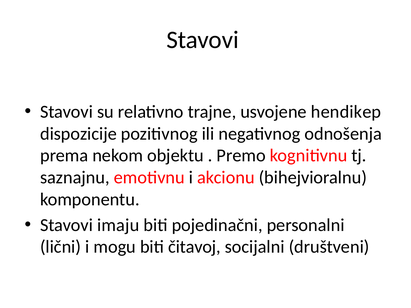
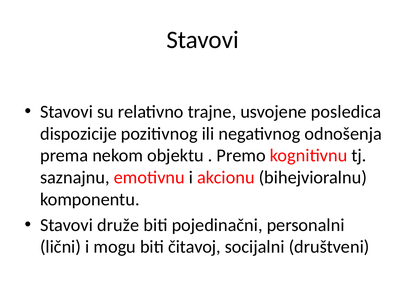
hendikep: hendikep -> posledica (346, 112)
imaju: imaju -> druže (118, 225)
